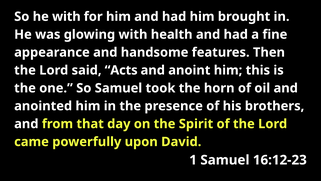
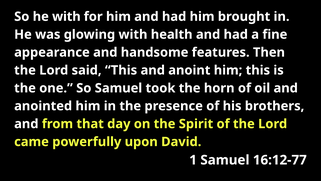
said Acts: Acts -> This (121, 70)
16:12-23: 16:12-23 -> 16:12-77 (280, 160)
